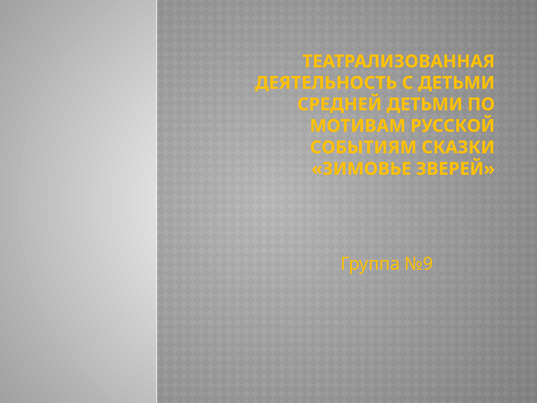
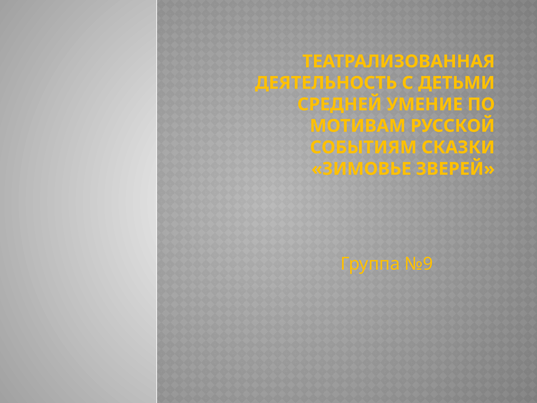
СРЕДНЕЙ ДЕТЬМИ: ДЕТЬМИ -> УМЕНИЕ (425, 104)
